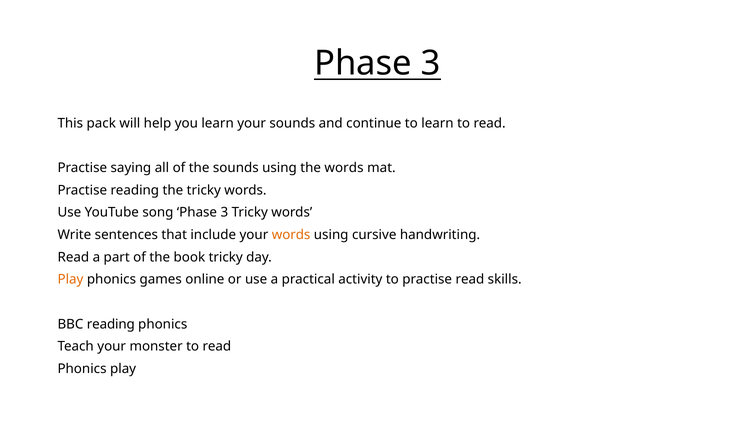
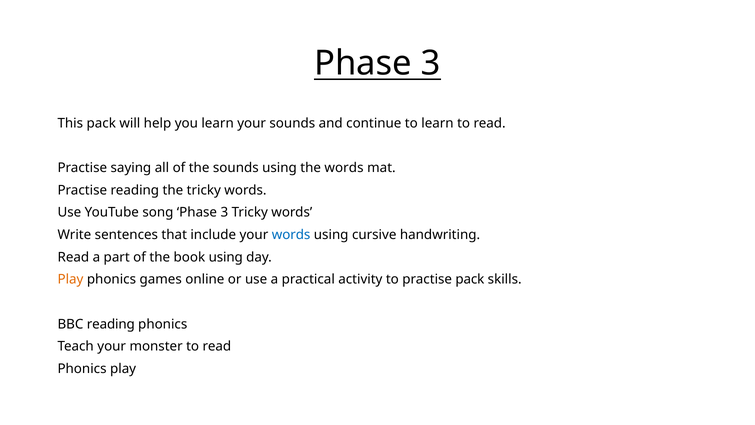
words colour: orange -> blue (291, 235)
book tricky: tricky -> using (226, 257)
practise read: read -> pack (470, 279)
